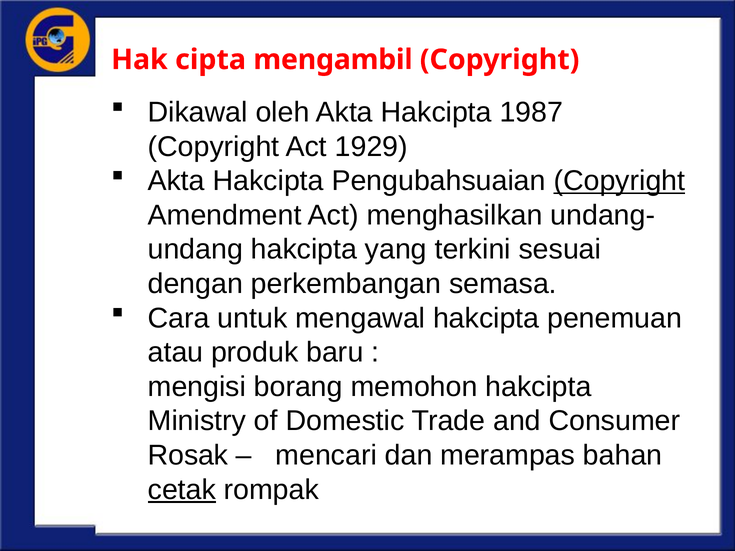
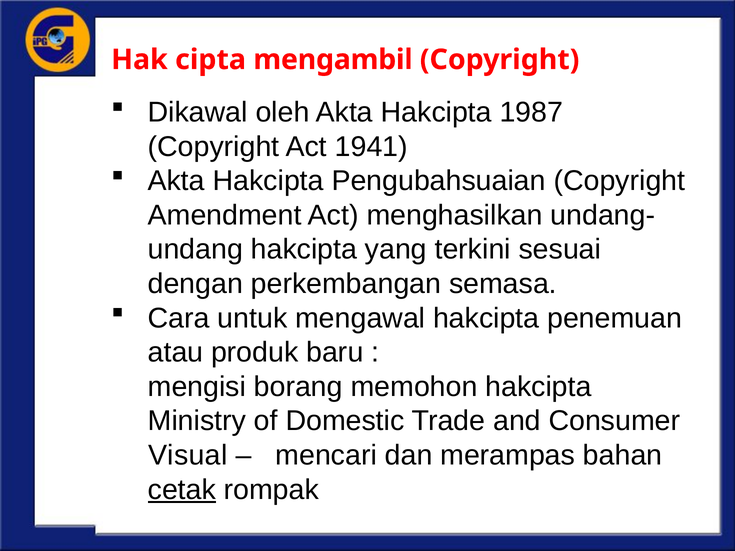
1929: 1929 -> 1941 (371, 147)
Copyright underline: present -> none (619, 181)
Rosak: Rosak -> Visual (188, 456)
